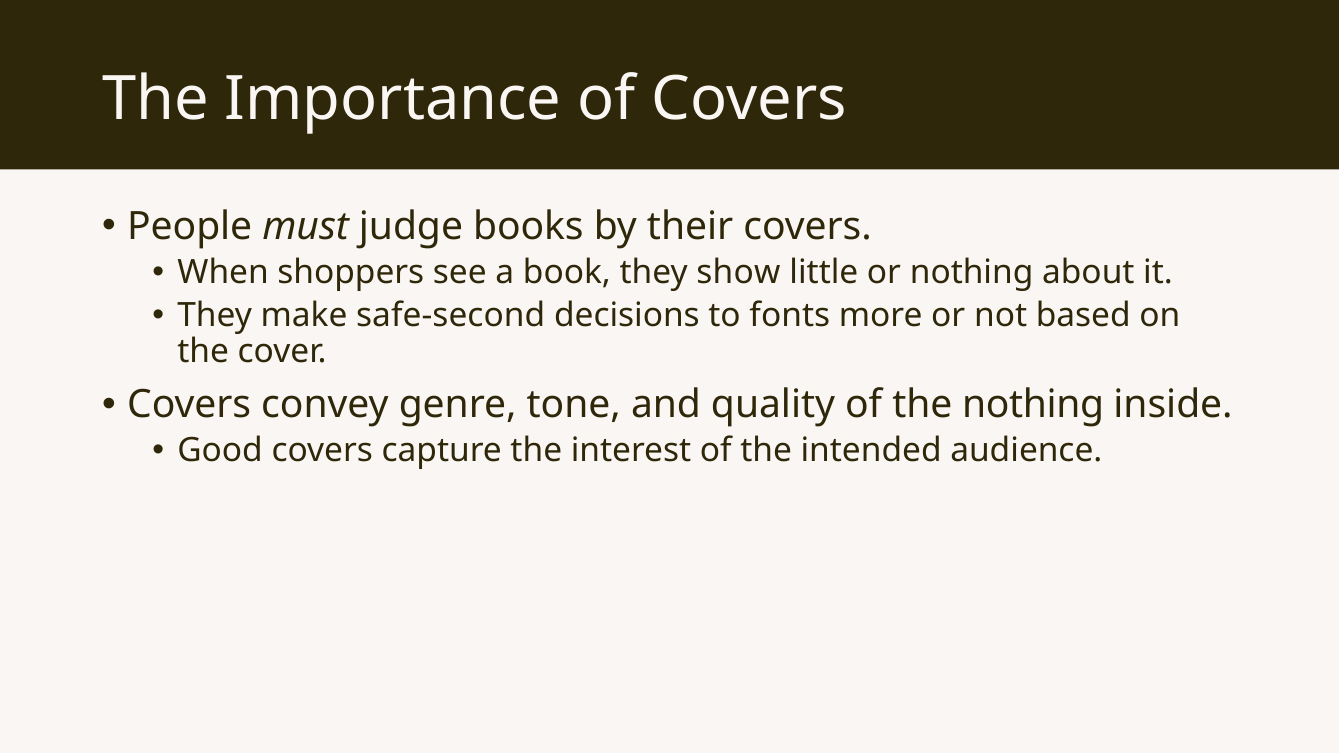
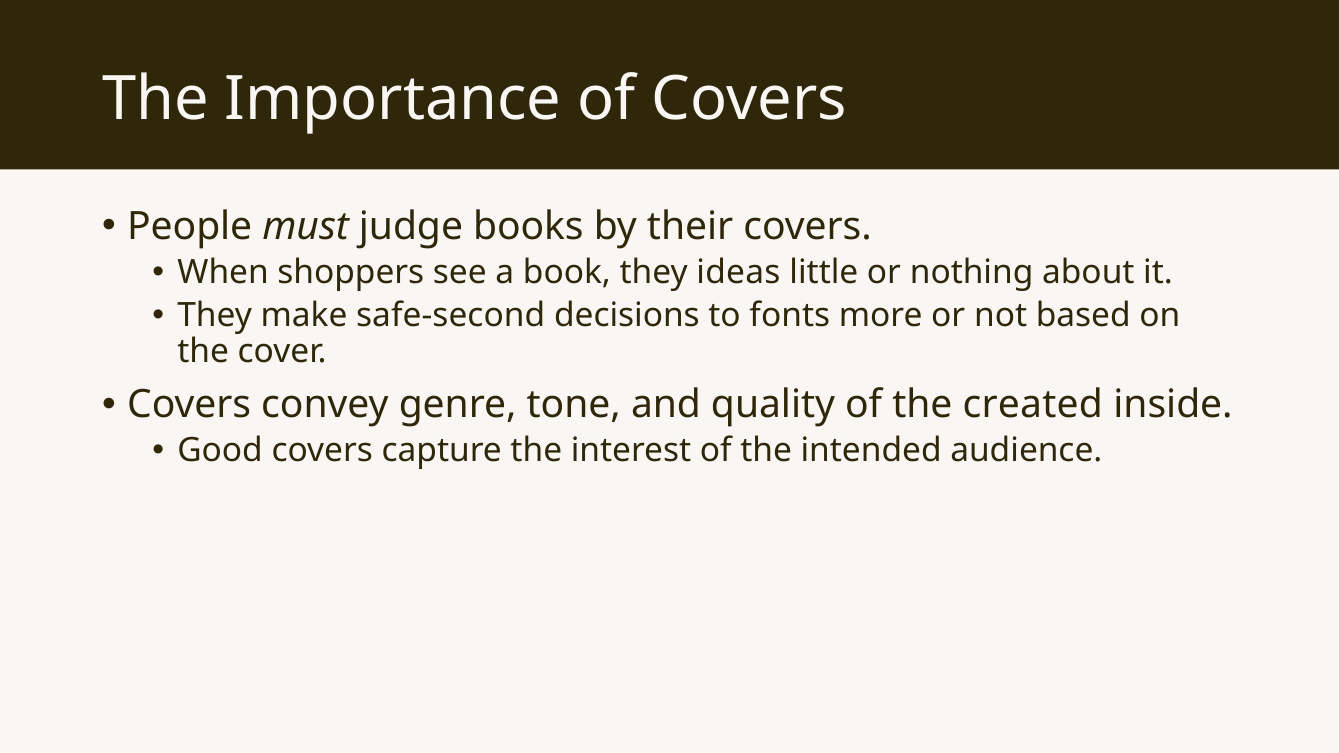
show: show -> ideas (738, 273)
the nothing: nothing -> created (1033, 405)
